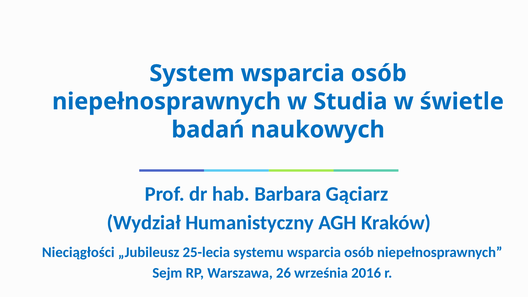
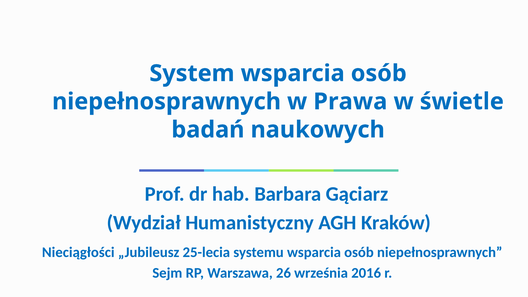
Studia: Studia -> Prawa (350, 102)
